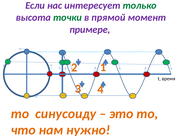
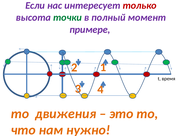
только colour: green -> red (140, 5)
прямой: прямой -> полный (108, 18)
синусоиду: синусоиду -> движения (66, 114)
